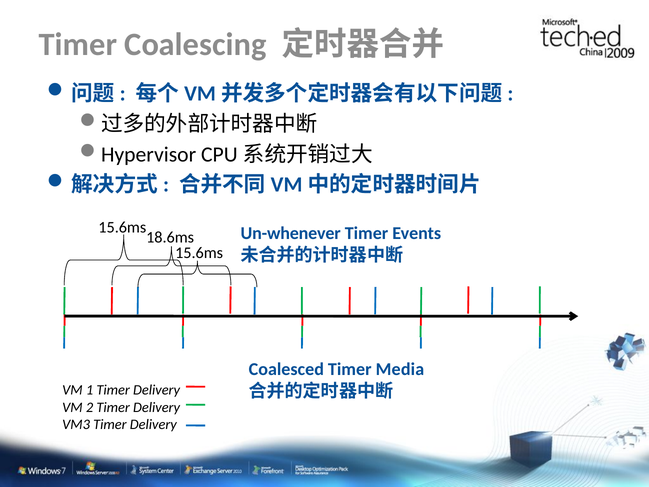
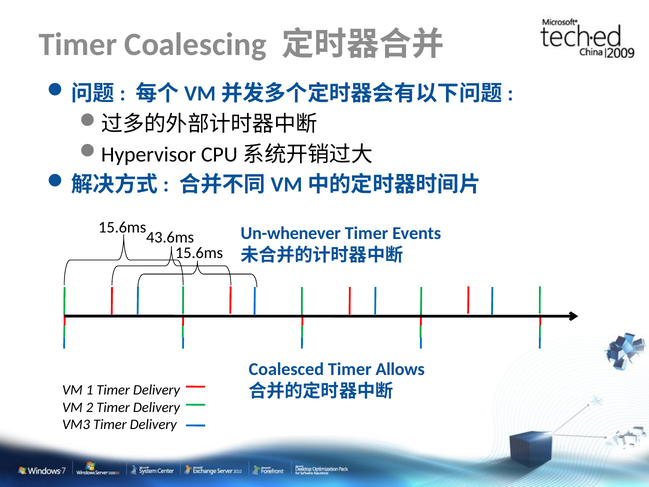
18.6ms: 18.6ms -> 43.6ms (170, 237)
Media: Media -> Allows (400, 369)
